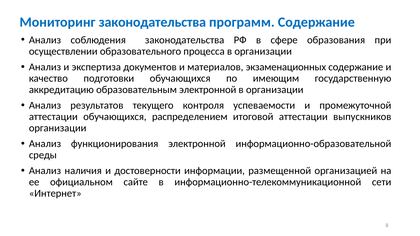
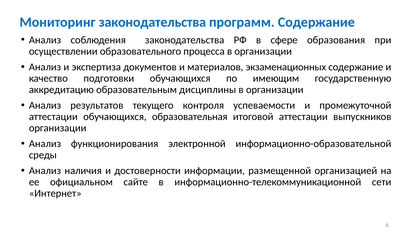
образовательным электронной: электронной -> дисциплины (208, 90)
распределением: распределением -> образовательная (190, 117)
